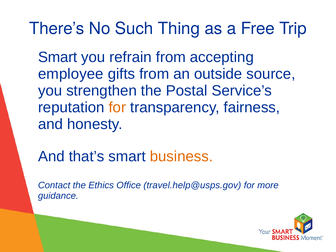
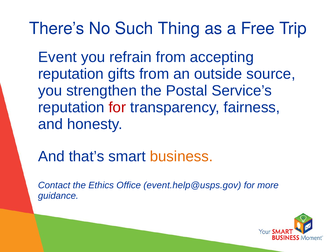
Smart: Smart -> Event (57, 57)
employee: employee -> reputation (71, 74)
for colour: orange -> red (117, 108)
travel.help@usps.gov: travel.help@usps.gov -> event.help@usps.gov (192, 185)
